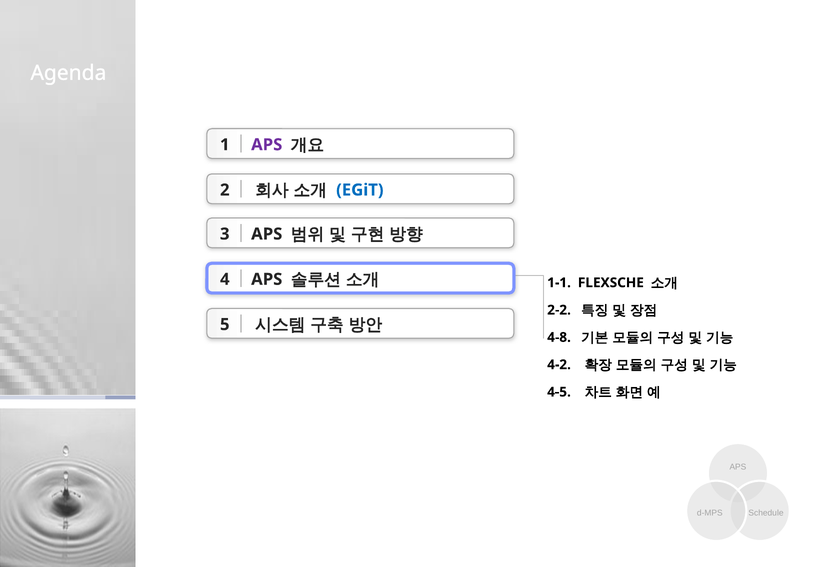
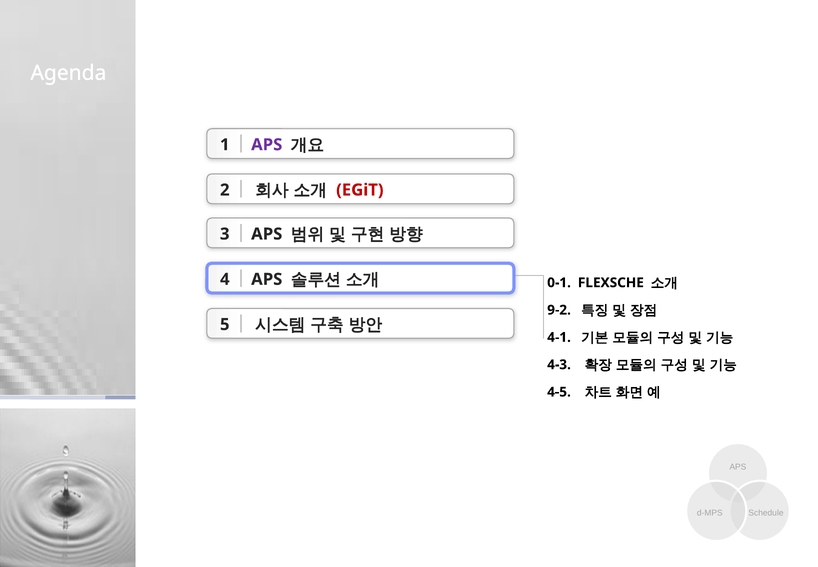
EGiT colour: blue -> red (360, 190)
1-1: 1-1 -> 0-1 (559, 282)
2-2: 2-2 -> 9-2 (559, 310)
4-8: 4-8 -> 4-1 (559, 337)
4-2: 4-2 -> 4-3 (559, 364)
